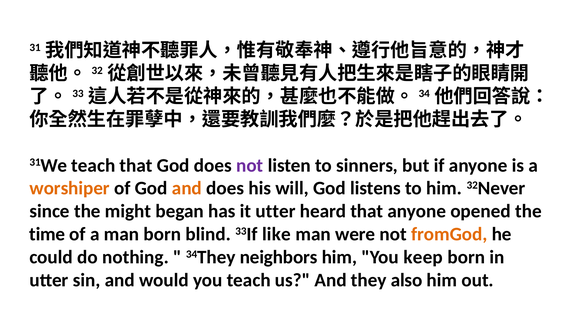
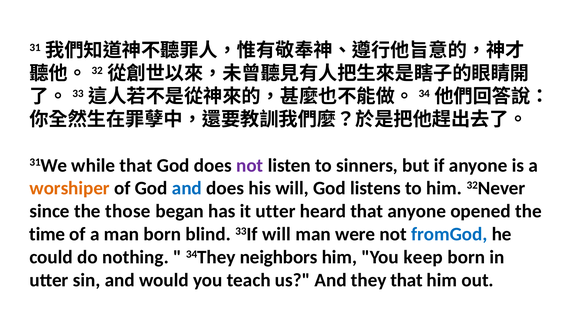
31We teach: teach -> while (93, 166)
and colour: orange -> blue (187, 189)
might: might -> those (128, 212)
33If like: like -> will (276, 235)
fromGod colour: orange -> blue (449, 235)
they also: also -> that (407, 281)
